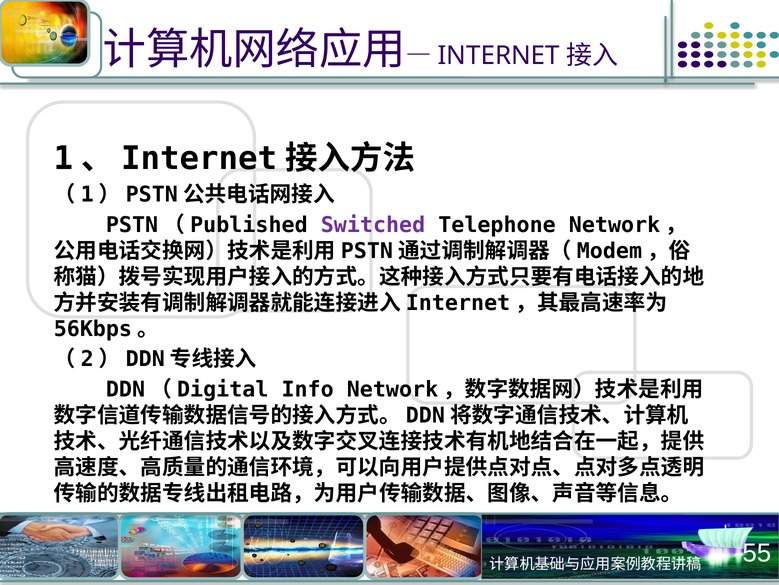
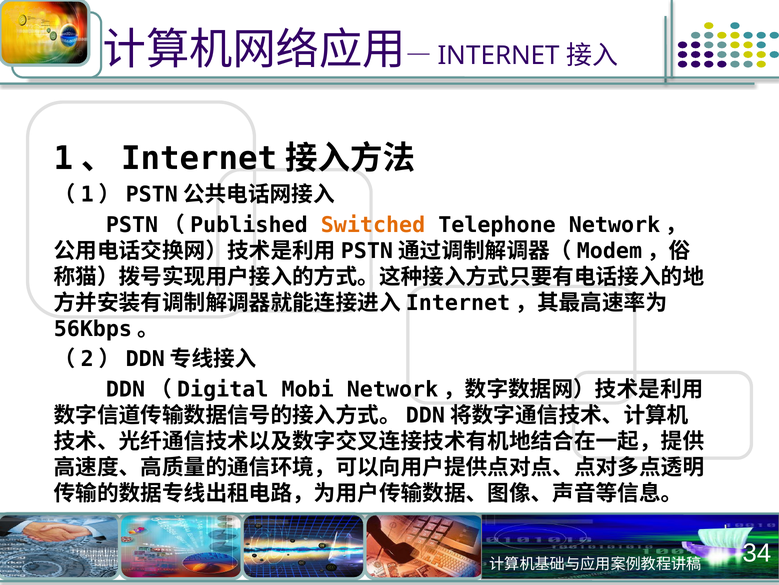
Switched colour: purple -> orange (373, 225)
Info: Info -> Mobi (308, 389)
55: 55 -> 34 (757, 553)
